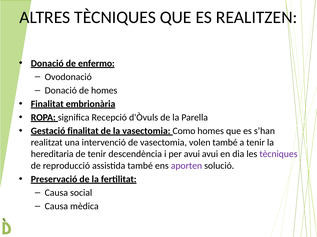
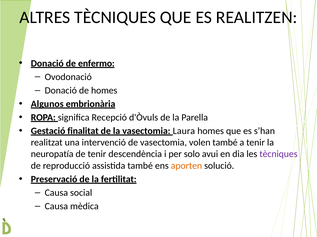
Finalitat: Finalitat -> Algunos (47, 104)
Como: Como -> Laura (184, 131)
hereditaria: hereditaria -> neuropatía (52, 155)
per avui: avui -> solo (192, 155)
aporten colour: purple -> orange (186, 166)
